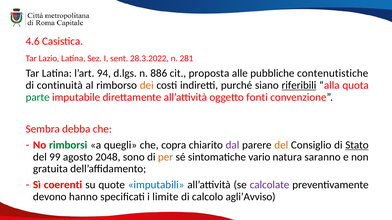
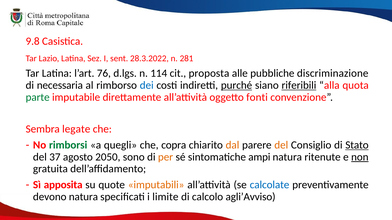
4.6: 4.6 -> 9.8 (33, 41)
94: 94 -> 76 (104, 74)
886: 886 -> 114 (159, 74)
contenutistiche: contenutistiche -> discriminazione (333, 74)
continuità: continuità -> necessaria (60, 85)
dei colour: orange -> blue (147, 85)
purché underline: none -> present (237, 85)
debba: debba -> legate (76, 129)
dal colour: purple -> orange (232, 145)
99: 99 -> 37 (55, 157)
2048: 2048 -> 2050 (108, 157)
vario: vario -> ampi (259, 157)
saranno: saranno -> ritenute (323, 157)
non underline: none -> present (360, 157)
coerenti: coerenti -> apposita (63, 185)
imputabili colour: blue -> orange (156, 185)
calcolate colour: purple -> blue (270, 185)
devono hanno: hanno -> natura (83, 197)
